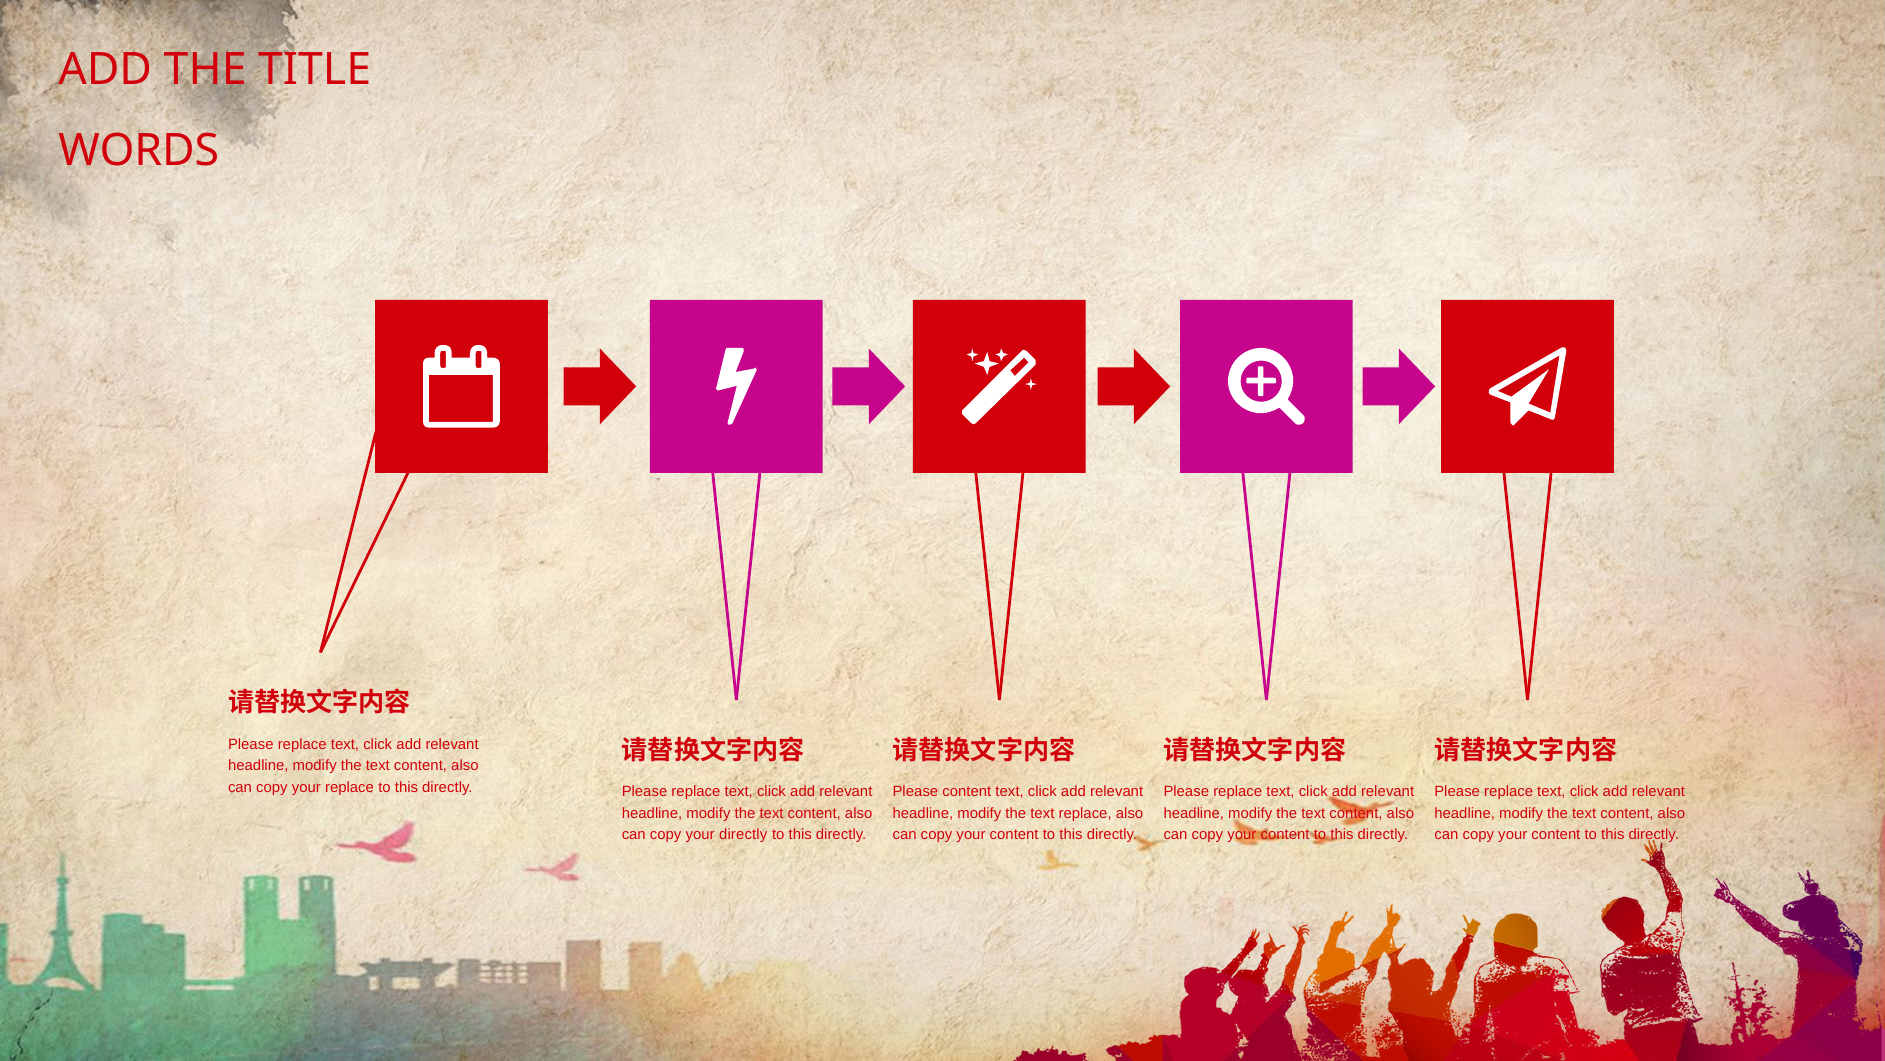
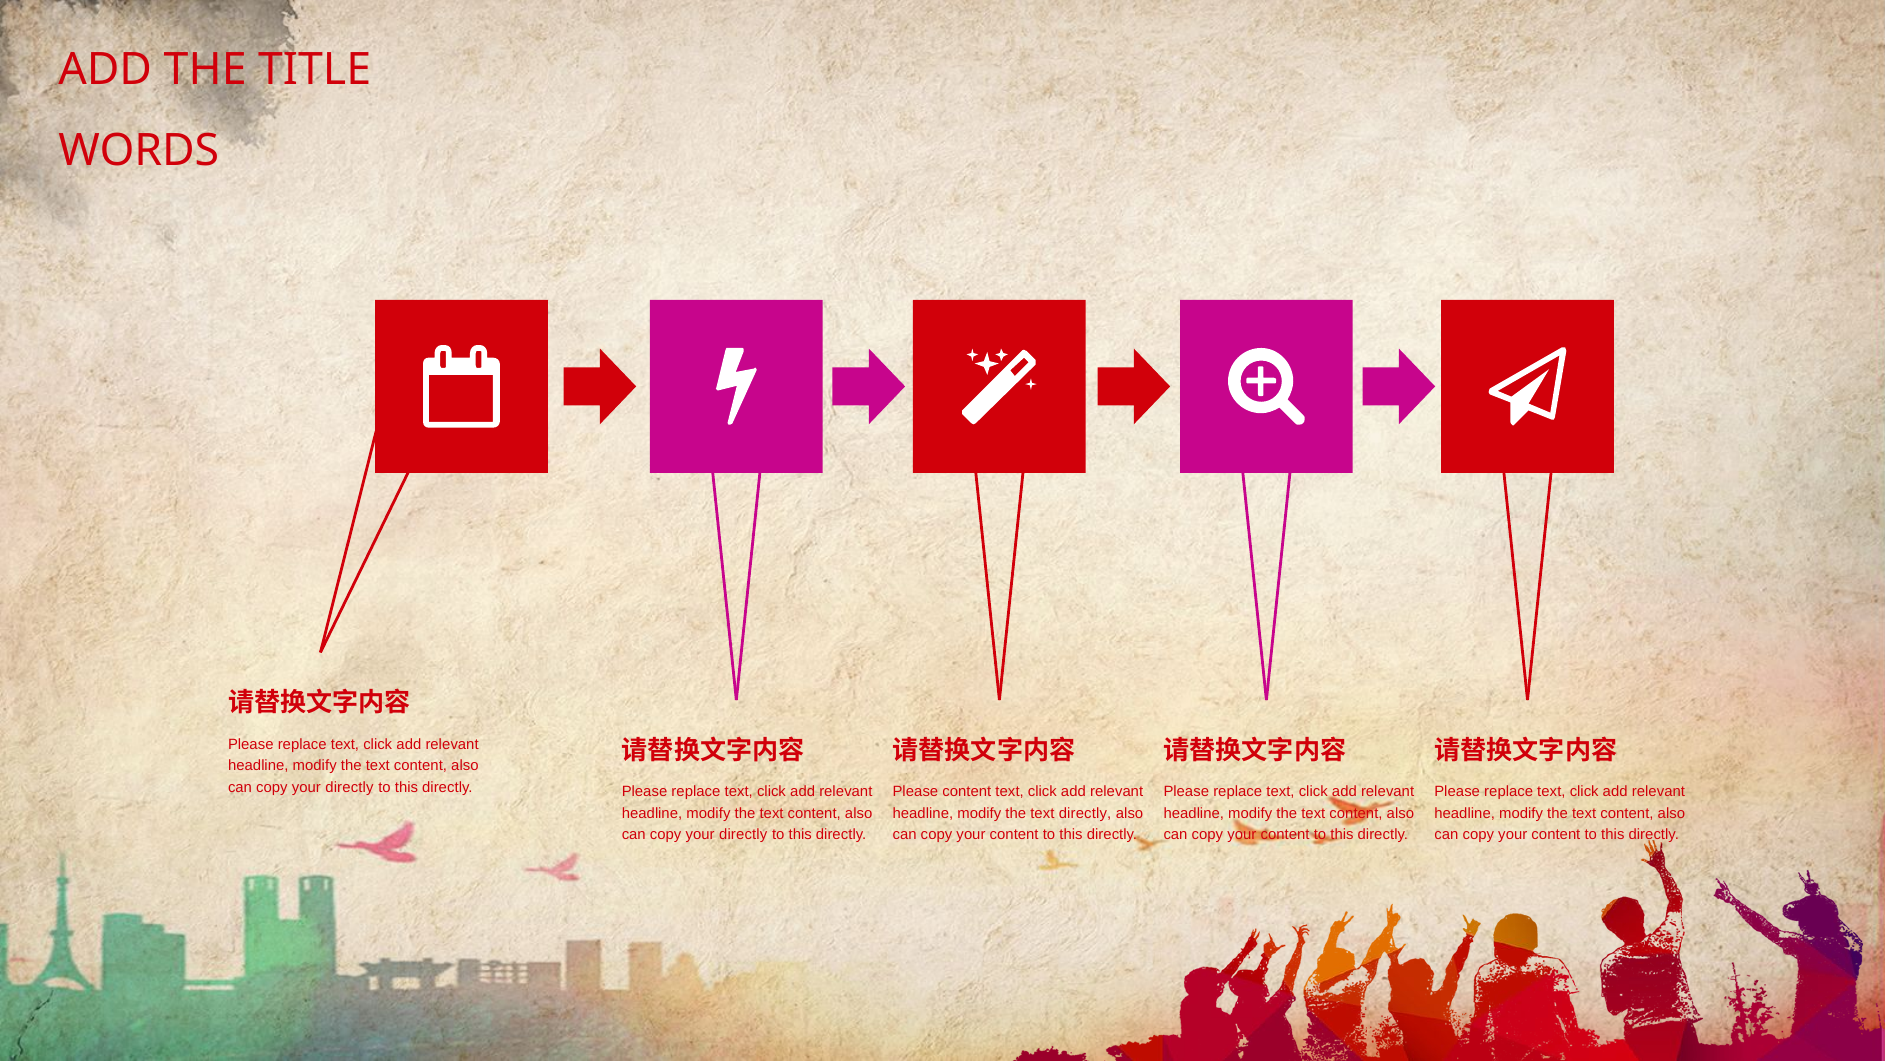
replace: replace -> directly (349, 787)
text replace: replace -> directly (1085, 813)
